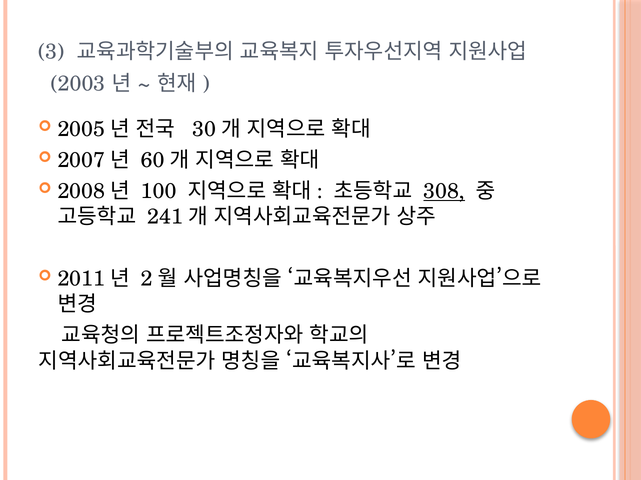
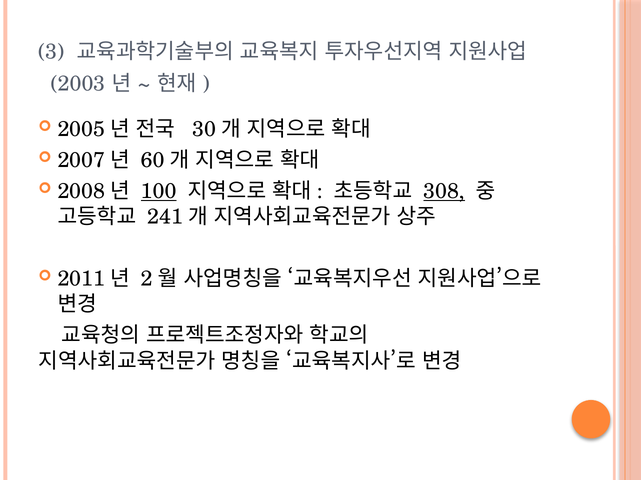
100 underline: none -> present (159, 192)
